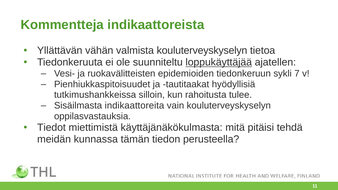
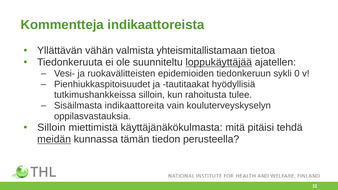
valmista kouluterveyskyselyn: kouluterveyskyselyn -> yhteismitallistamaan (202, 51)
7: 7 -> 0 (297, 74)
Tiedot: Tiedot -> Silloin (51, 128)
meidän underline: none -> present (54, 139)
